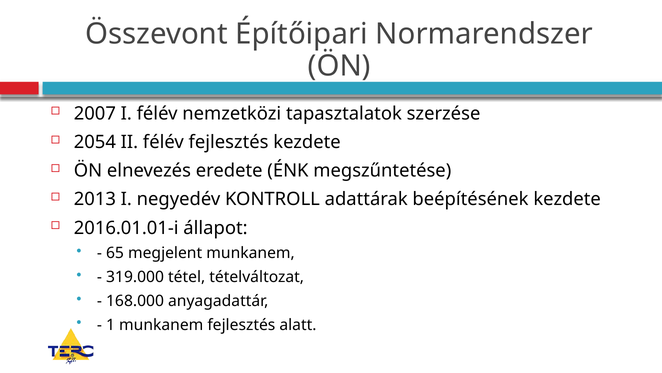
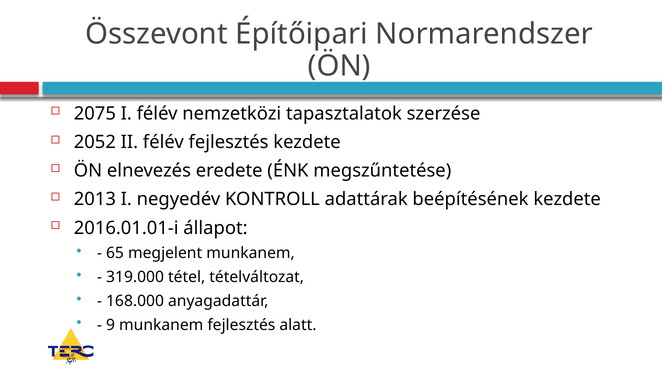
2007: 2007 -> 2075 (95, 114)
2054: 2054 -> 2052 (95, 142)
1: 1 -> 9 (110, 324)
